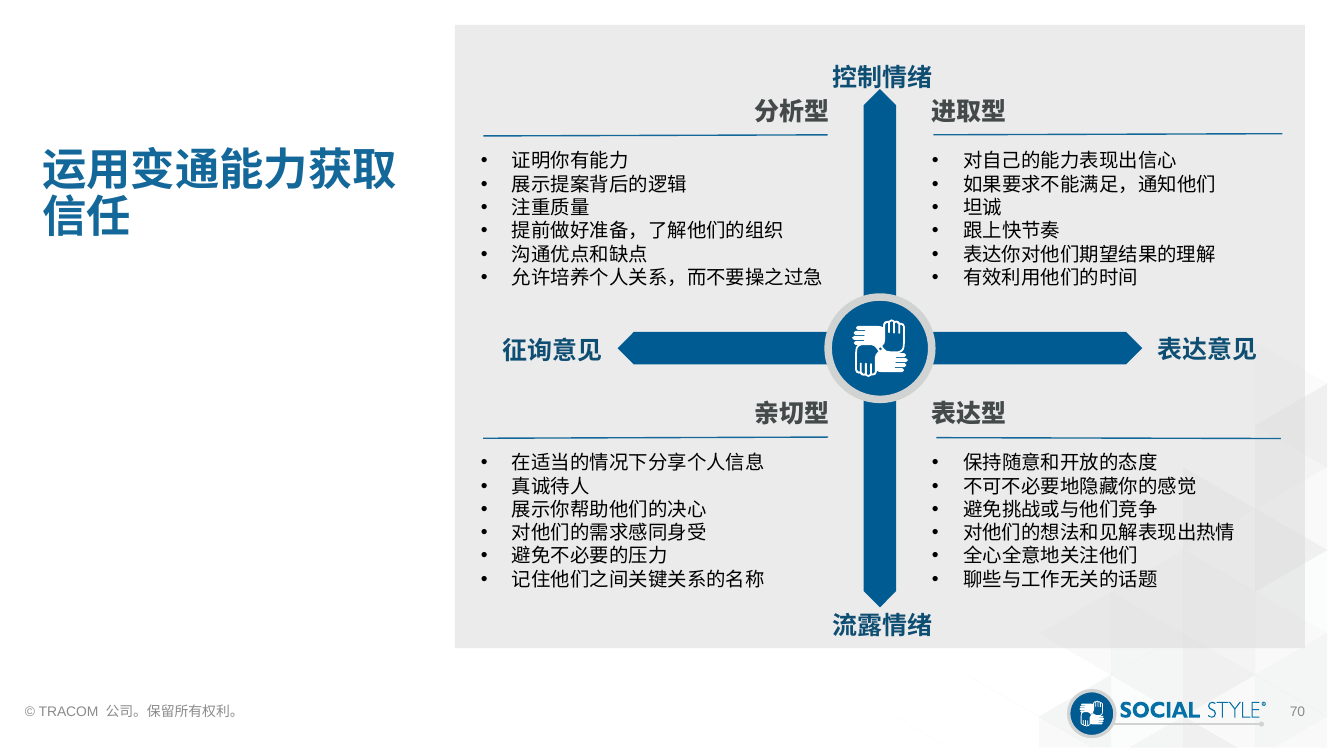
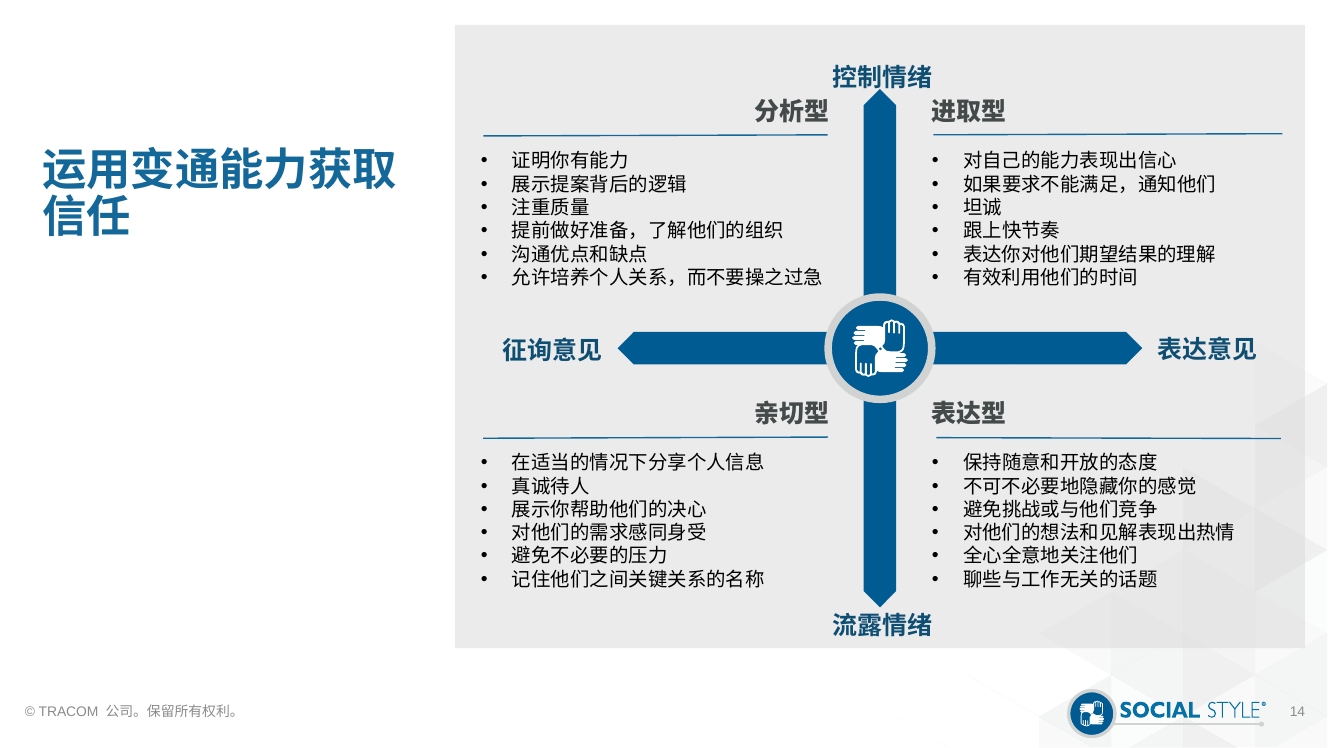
70: 70 -> 14 (1297, 712)
